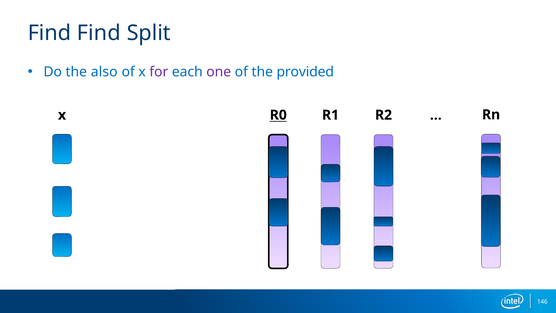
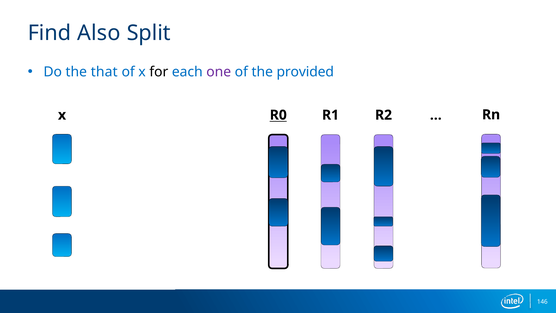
Find Find: Find -> Also (99, 33)
also: also -> that (104, 72)
for colour: purple -> black (159, 72)
